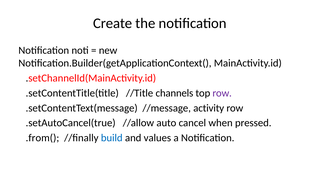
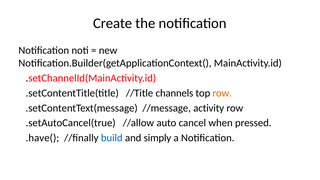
row colour: purple -> orange (222, 93)
.from(: .from( -> .have( (42, 138)
values: values -> simply (157, 138)
